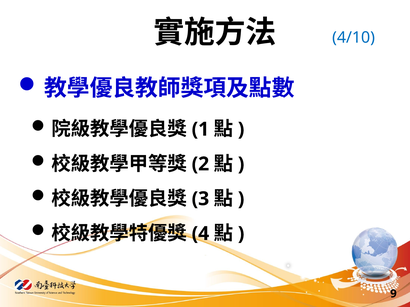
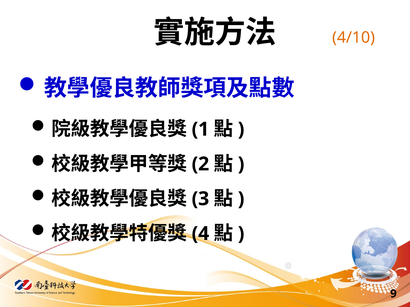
4/10 colour: blue -> orange (354, 38)
